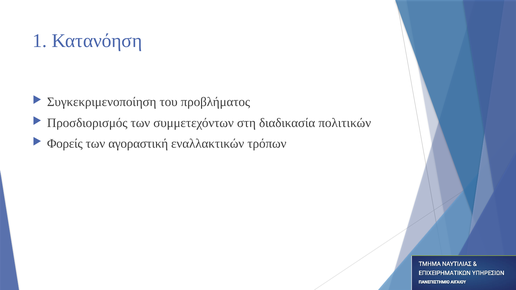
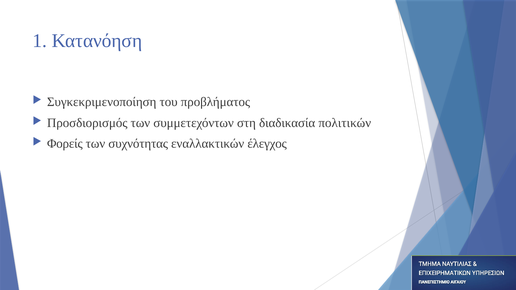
αγοραστική: αγοραστική -> συχνότητας (138, 144)
τρόπων: τρόπων -> έλεγχος (267, 144)
